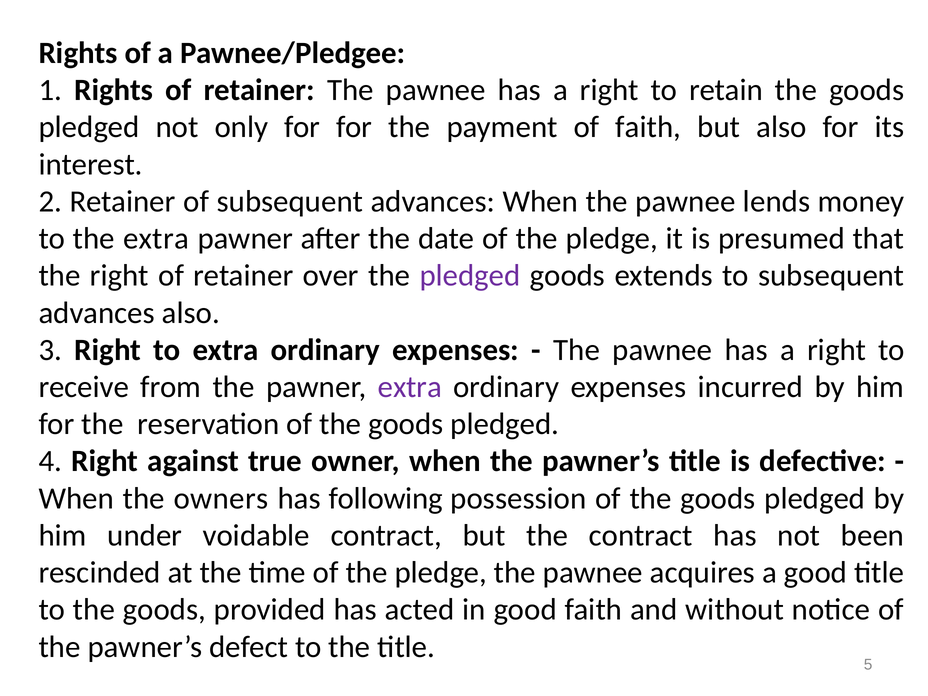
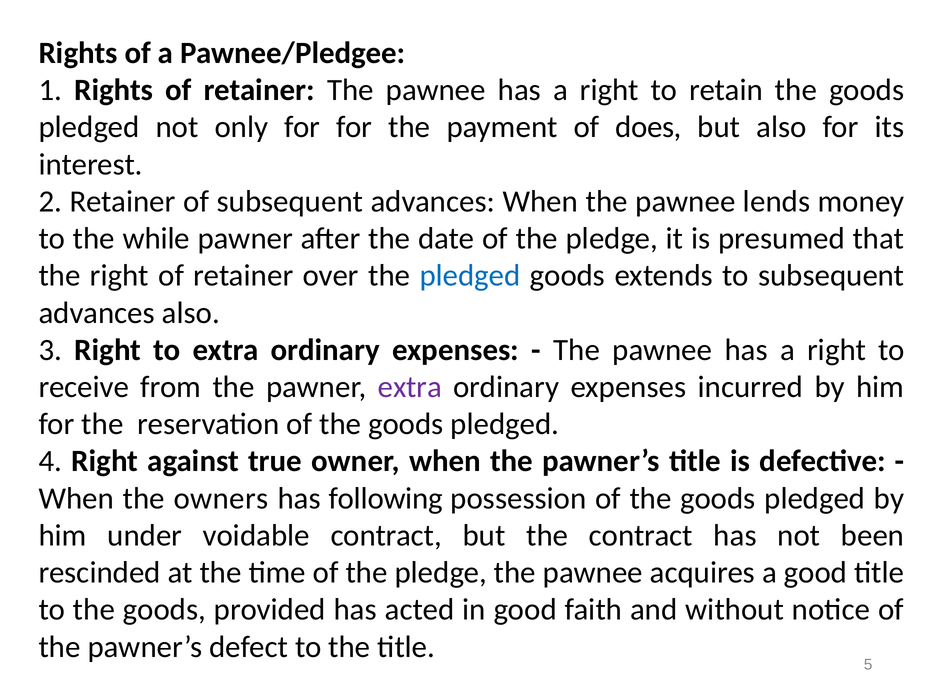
of faith: faith -> does (648, 127)
the extra: extra -> while (156, 239)
pledged colour: purple -> blue (470, 276)
